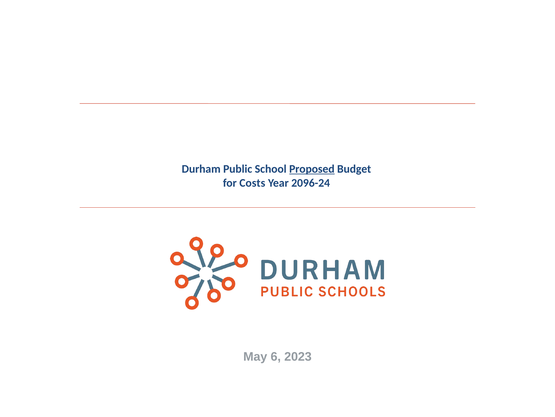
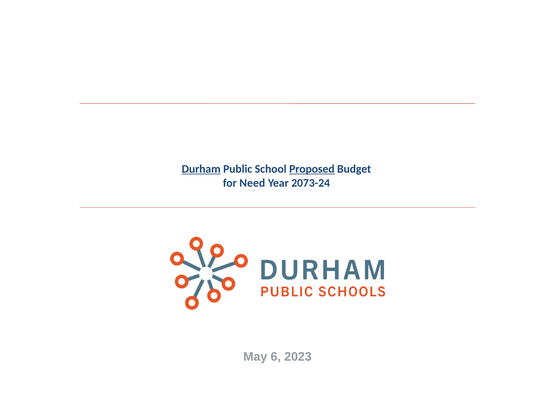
Durham underline: none -> present (201, 169)
Costs: Costs -> Need (252, 183)
2096-24: 2096-24 -> 2073-24 (311, 183)
